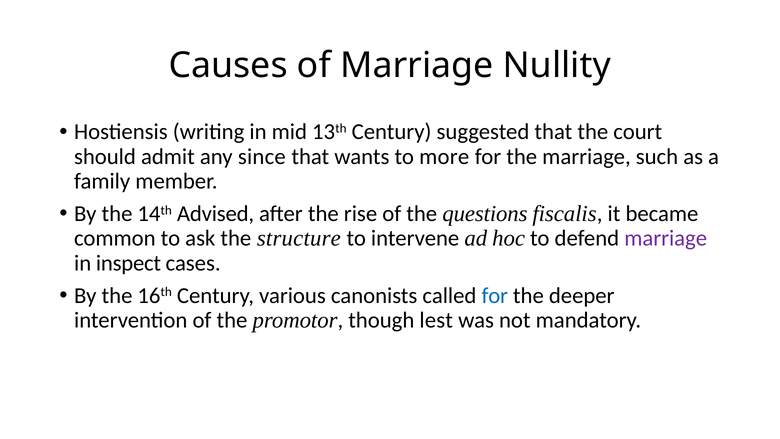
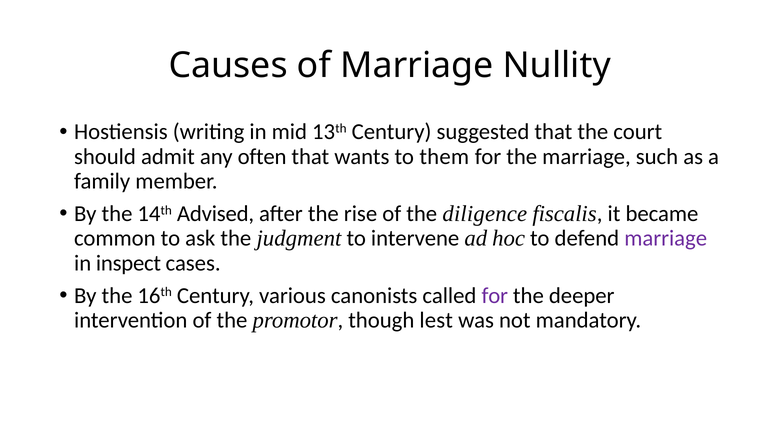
since: since -> often (262, 156)
more: more -> them (444, 156)
questions: questions -> diligence (485, 214)
structure: structure -> judgment (299, 238)
for colour: blue -> purple (495, 296)
